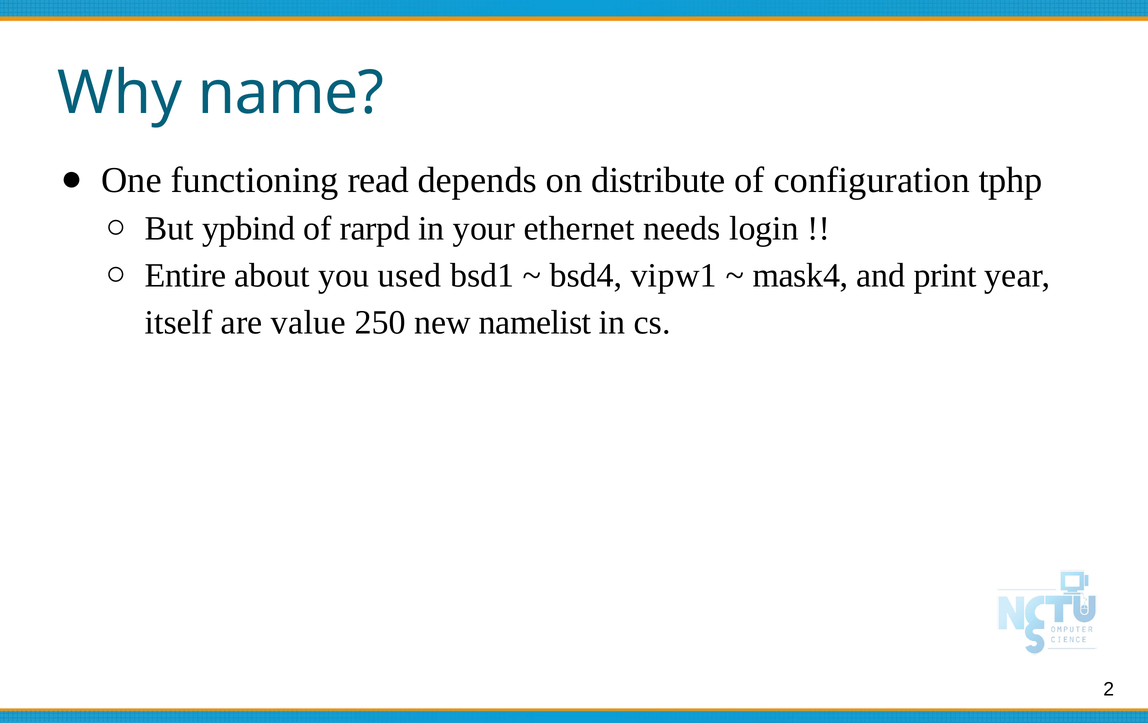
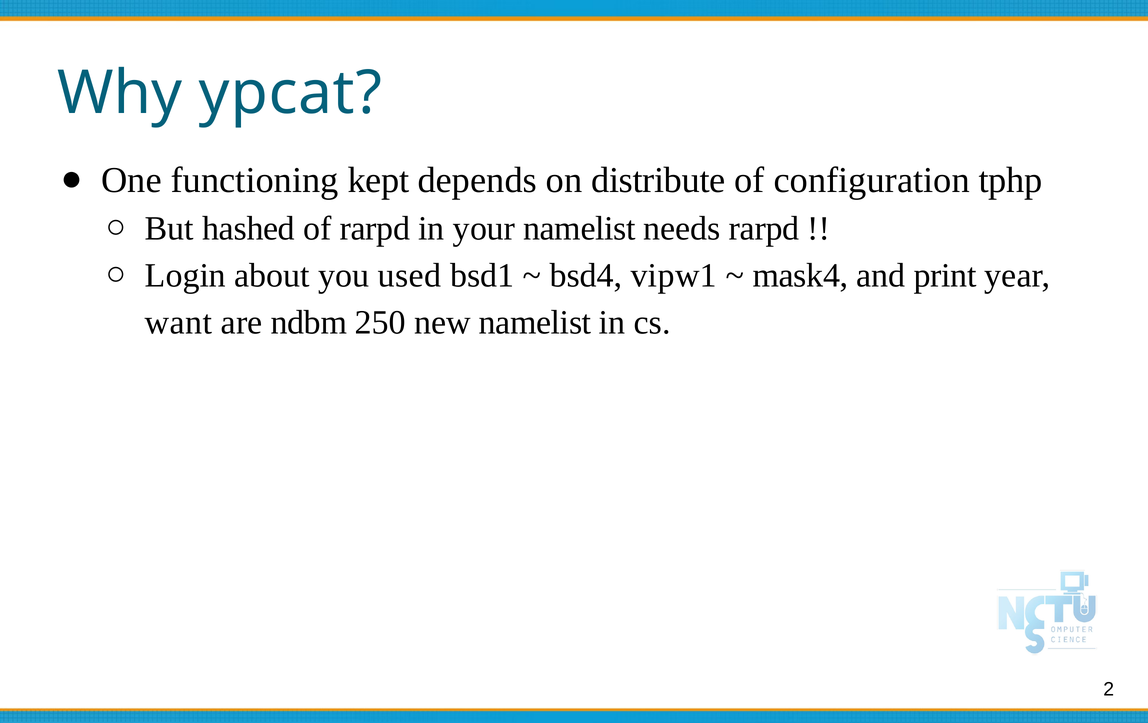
name: name -> ypcat (290, 93)
read: read -> kept (378, 181)
ypbind: ypbind -> hashed (249, 229)
your ethernet: ethernet -> namelist (579, 229)
needs login: login -> rarpd (764, 229)
Entire: Entire -> Login (185, 276)
itself: itself -> want (179, 323)
value: value -> ndbm (309, 323)
